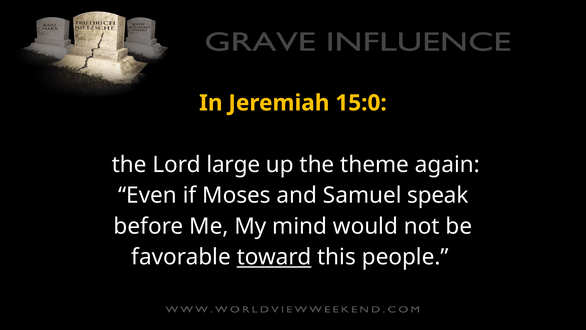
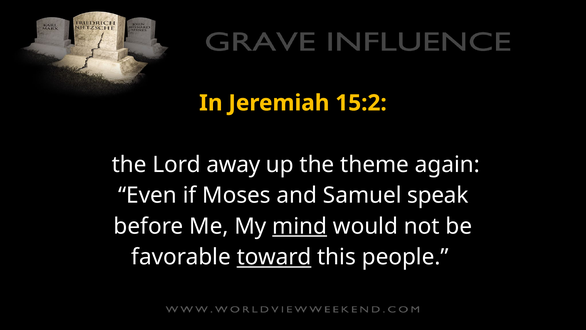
15:0: 15:0 -> 15:2 (361, 103)
large: large -> away (233, 164)
mind underline: none -> present (300, 226)
